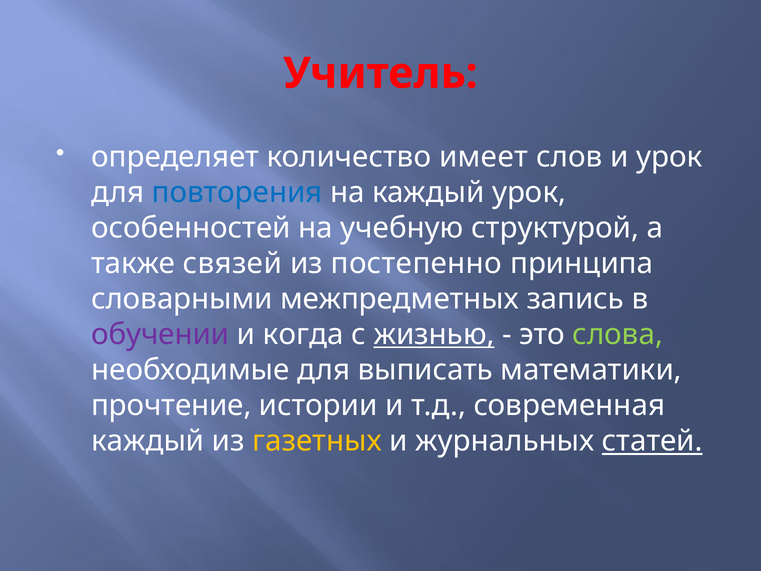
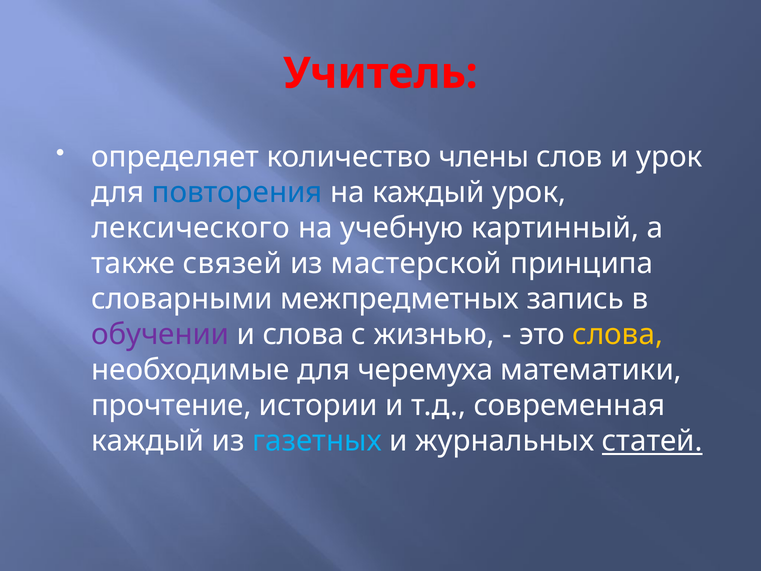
имеет: имеет -> члены (484, 157)
особенностей: особенностей -> лексического (191, 228)
структурой: структурой -> картинный (555, 228)
постепенно: постепенно -> мастерской (416, 263)
и когда: когда -> слова (303, 334)
жизнью underline: present -> none (434, 334)
слова colour: light green -> yellow (618, 334)
выписать: выписать -> черемуха (425, 370)
газетных colour: yellow -> light blue (317, 441)
